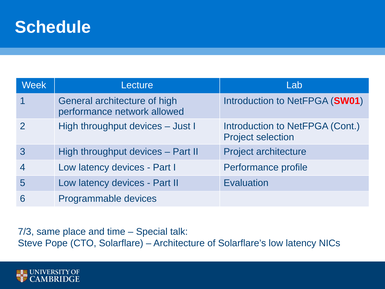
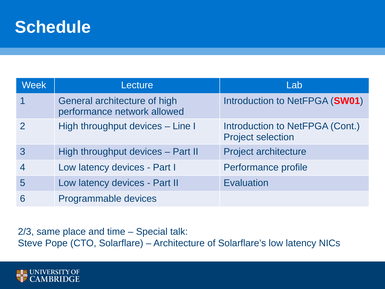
Just: Just -> Line (182, 126)
7/3: 7/3 -> 2/3 (26, 232)
